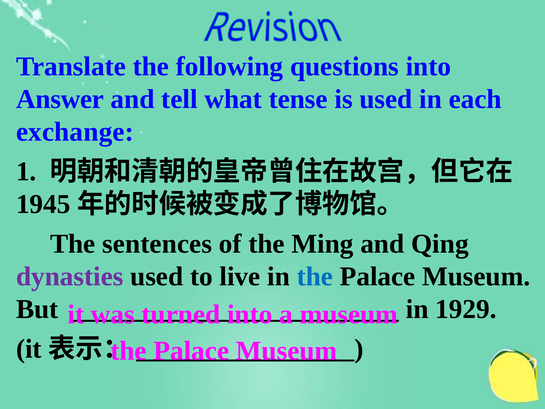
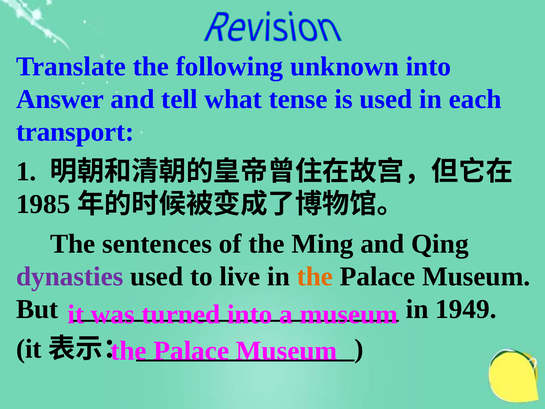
questions: questions -> unknown (344, 67)
exchange: exchange -> transport (75, 132)
1945: 1945 -> 1985 (43, 204)
the colour: blue -> orange (315, 276)
1929: 1929 -> 1949 (466, 309)
